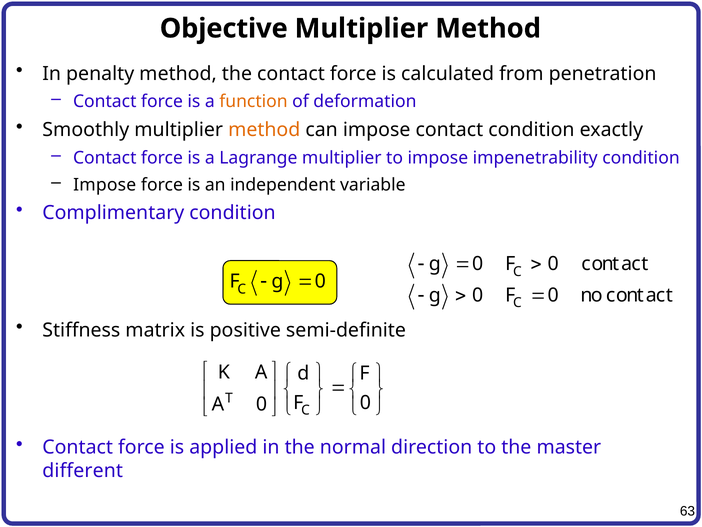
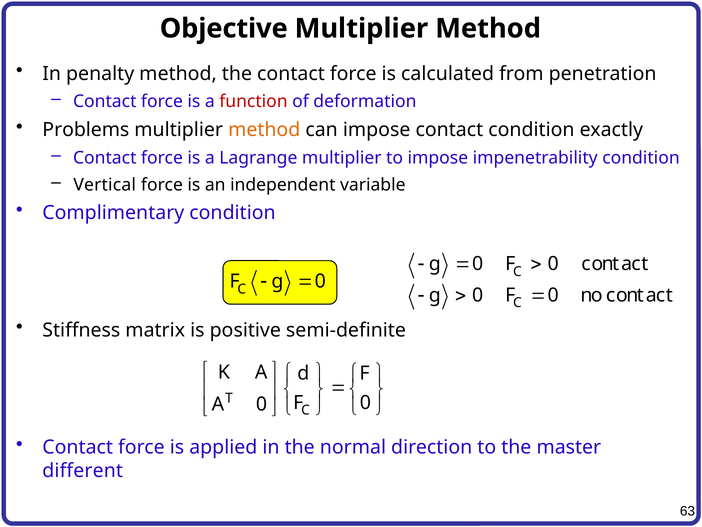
function colour: orange -> red (253, 101)
Smoothly: Smoothly -> Problems (86, 130)
Impose: Impose -> Vertical (105, 185)
